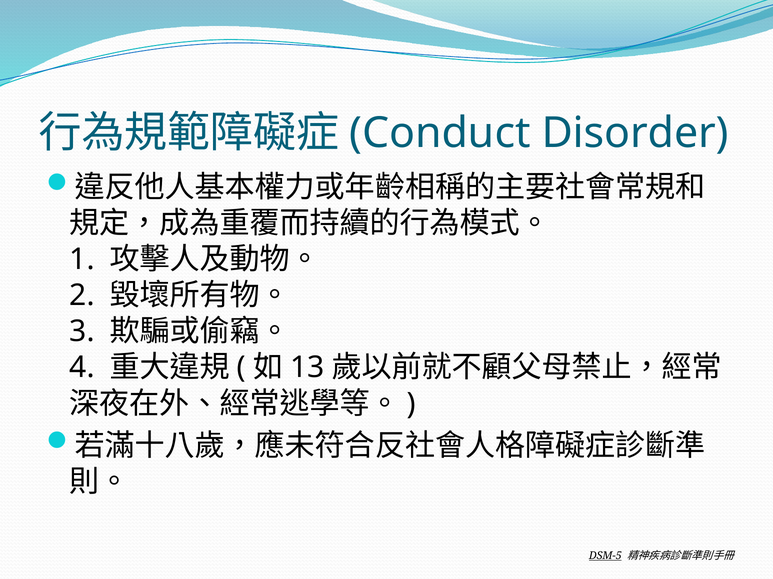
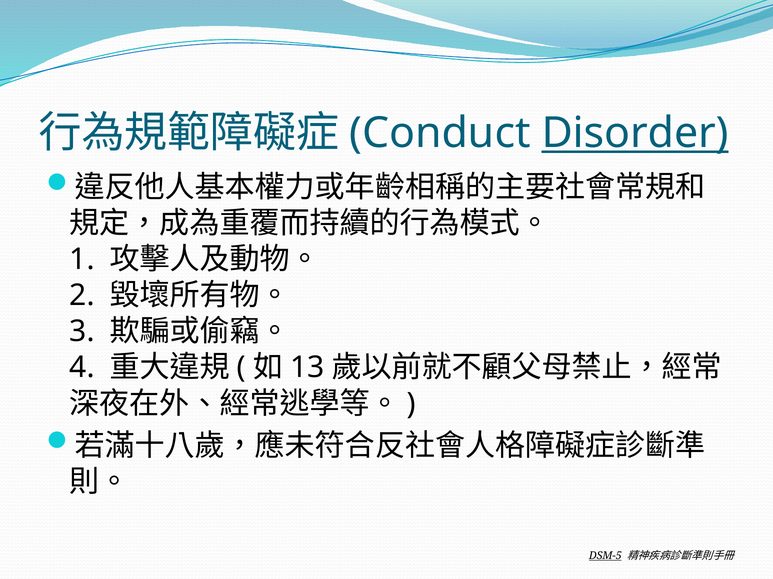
Disorder underline: none -> present (635, 133)
